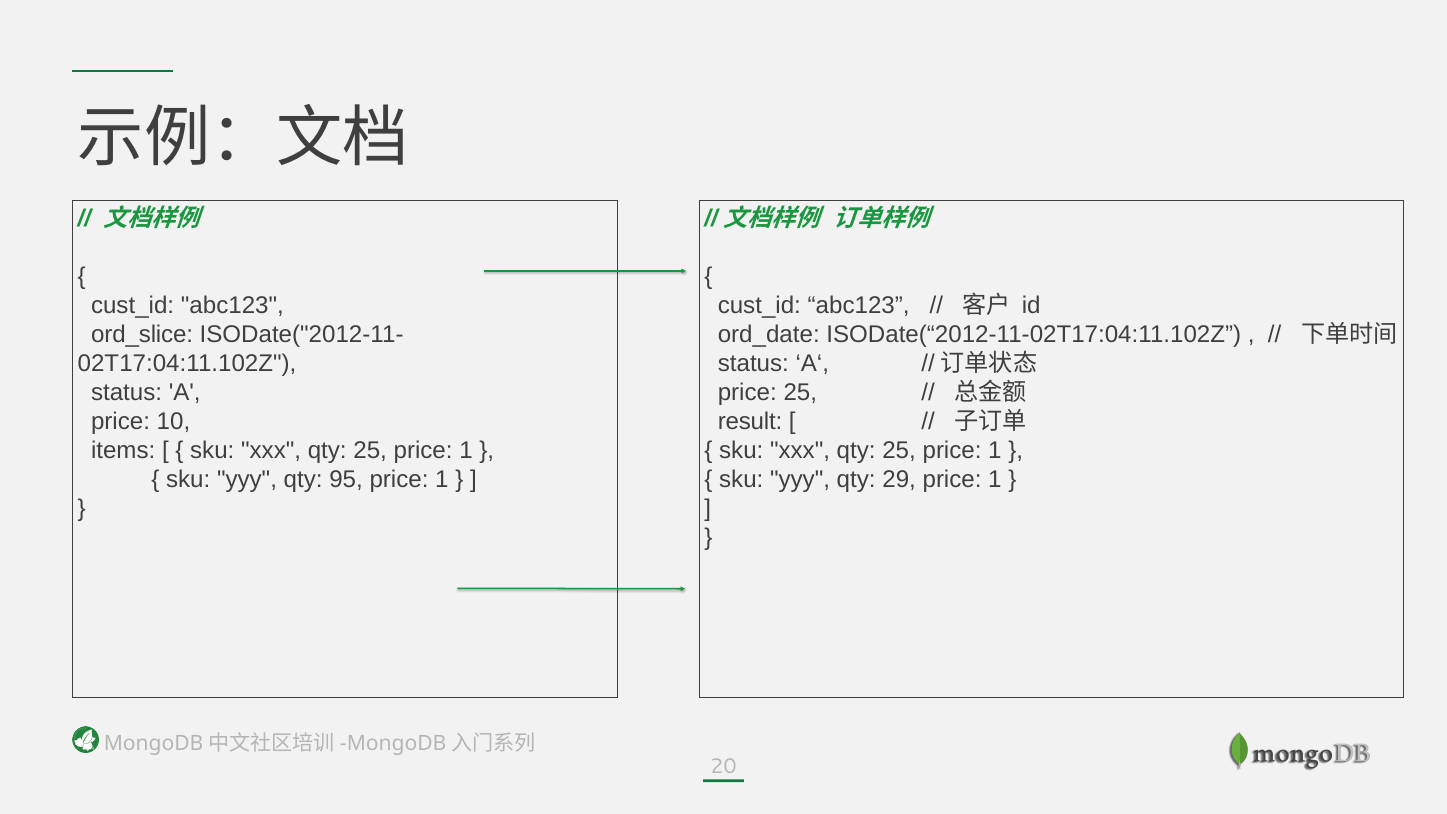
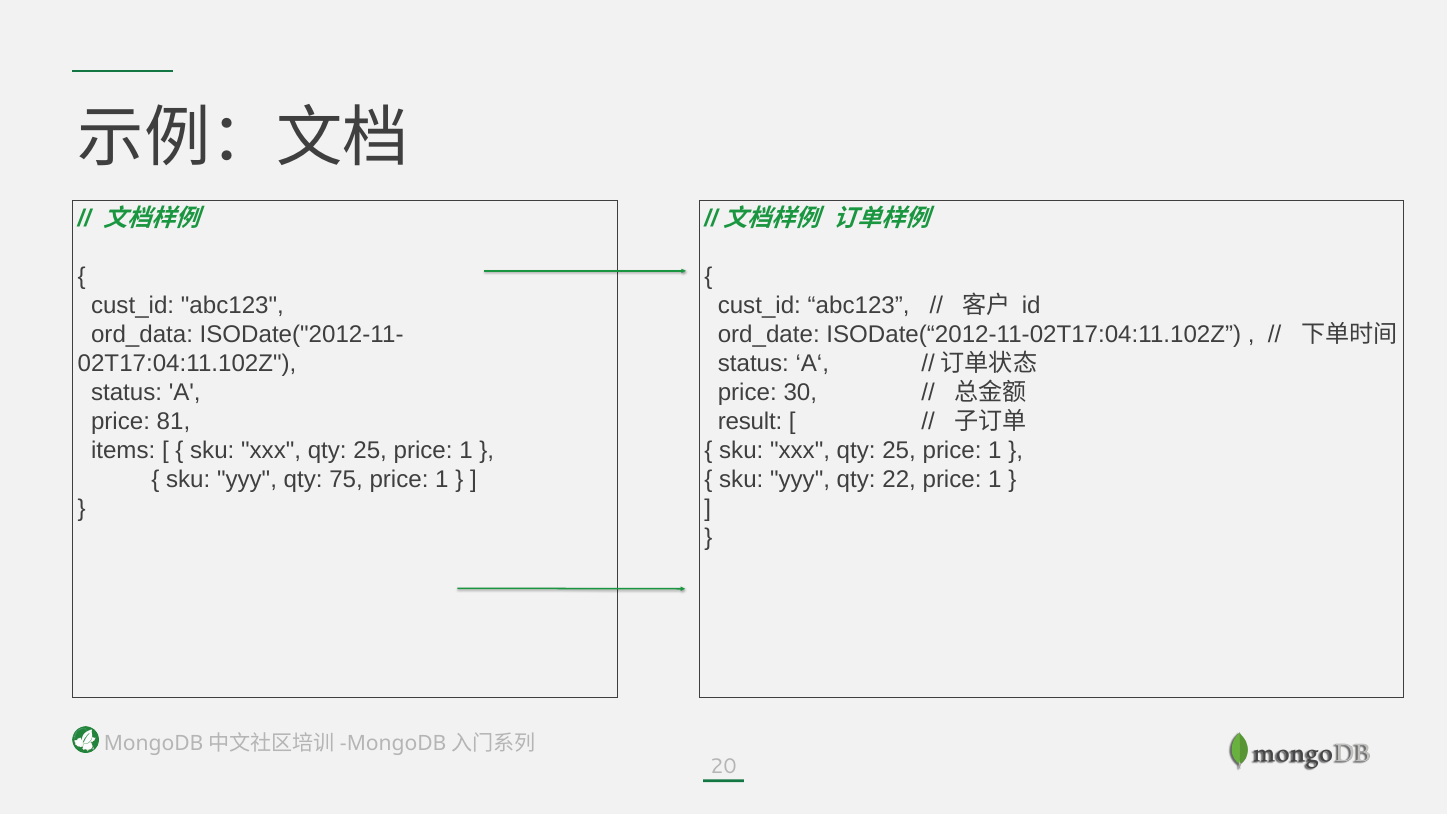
ord_slice: ord_slice -> ord_data (142, 335)
price 25: 25 -> 30 (800, 393)
10: 10 -> 81 (174, 421)
95: 95 -> 75 (346, 479)
29: 29 -> 22 (899, 479)
